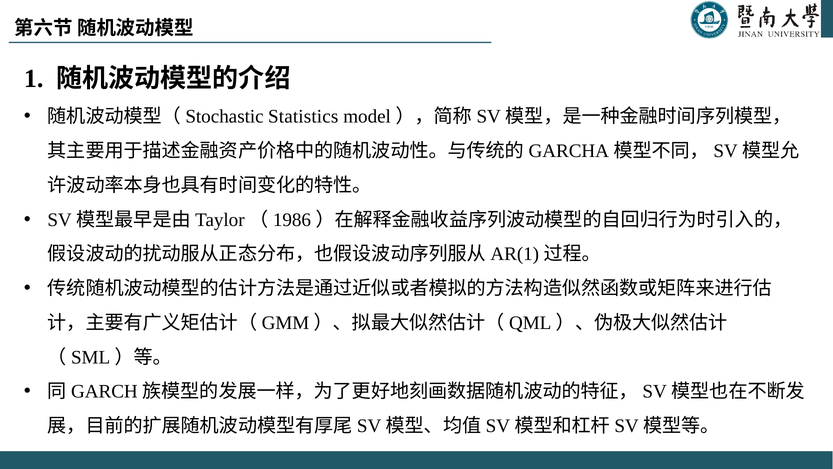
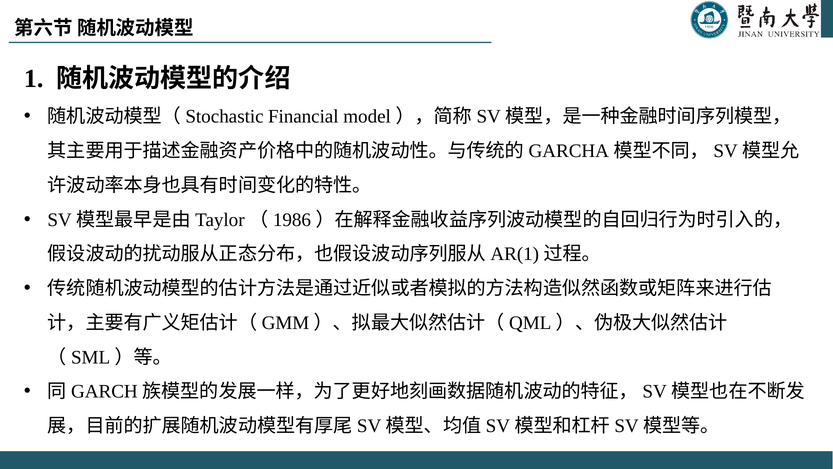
Statistics: Statistics -> Financial (303, 117)
